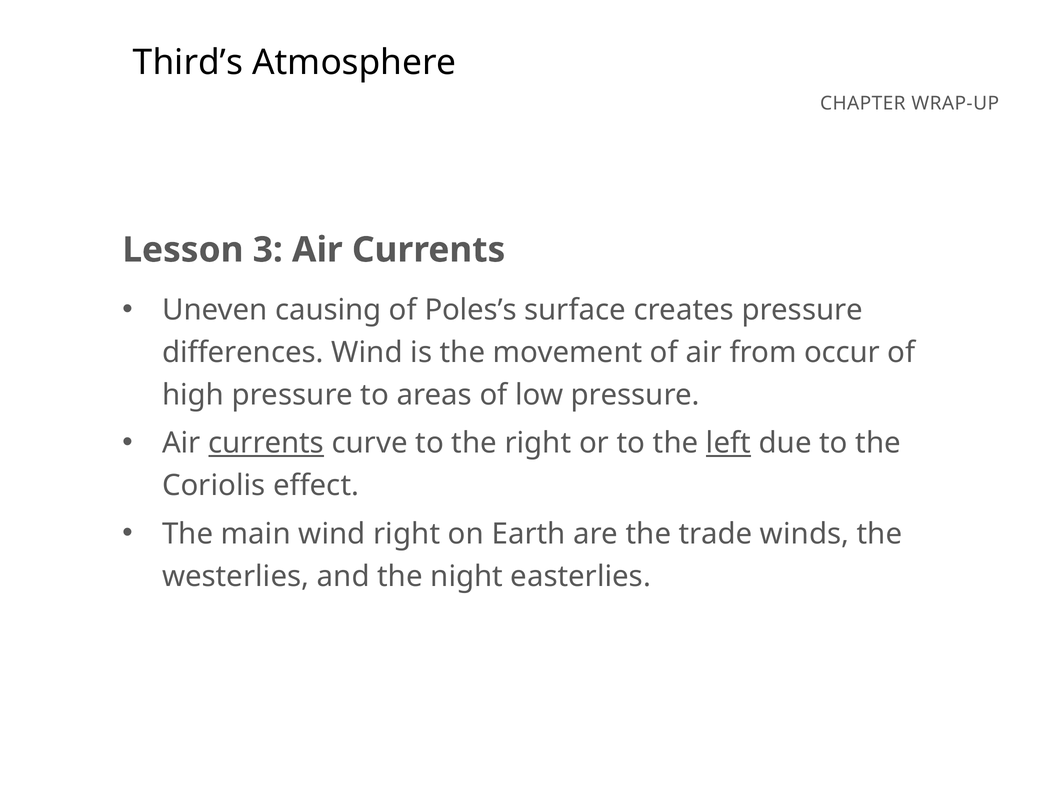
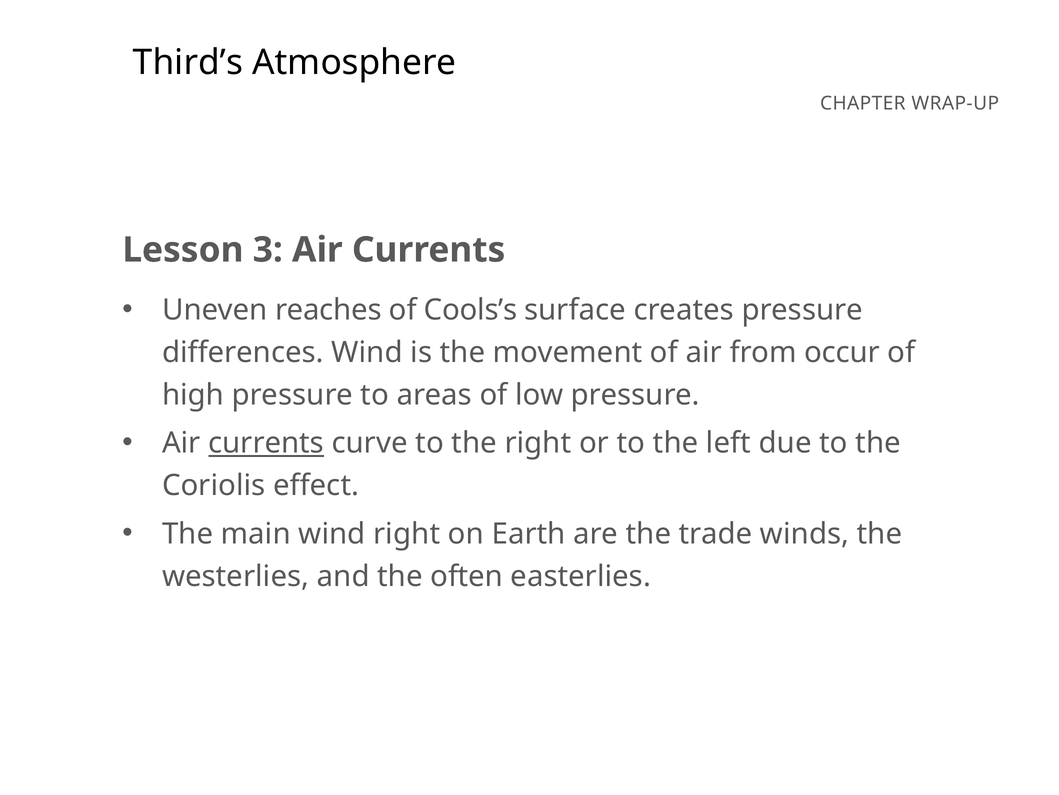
causing: causing -> reaches (328, 310)
Poles’s: Poles’s -> Cools’s (471, 310)
left underline: present -> none (728, 443)
night: night -> often (467, 576)
